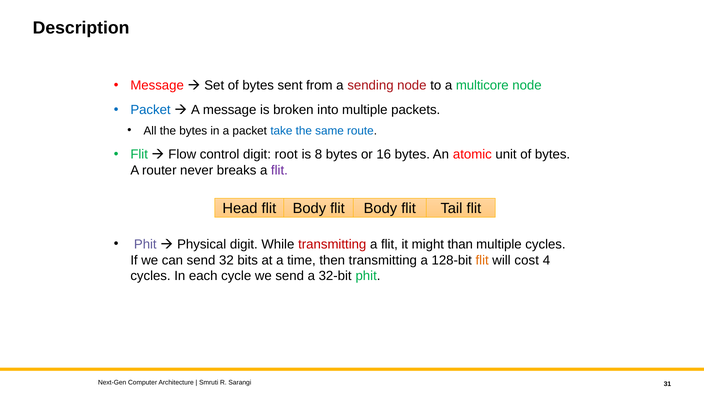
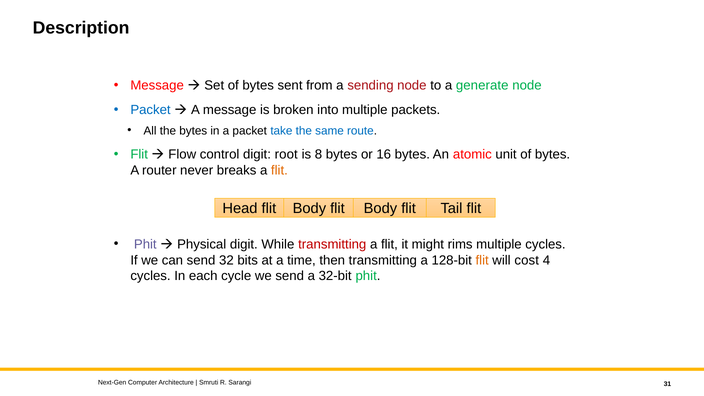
multicore: multicore -> generate (482, 85)
flit colour: purple -> orange (279, 170)
than: than -> rims (460, 244)
